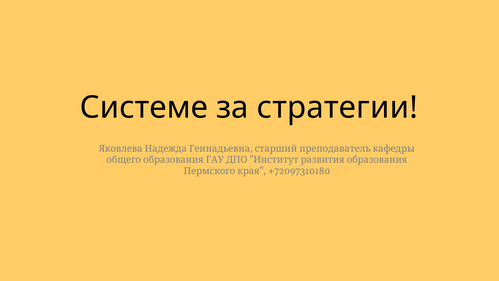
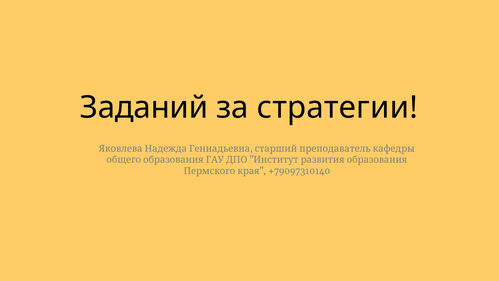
Системе: Системе -> Заданий (144, 108)
+72097310180: +72097310180 -> +79097310140 (299, 171)
